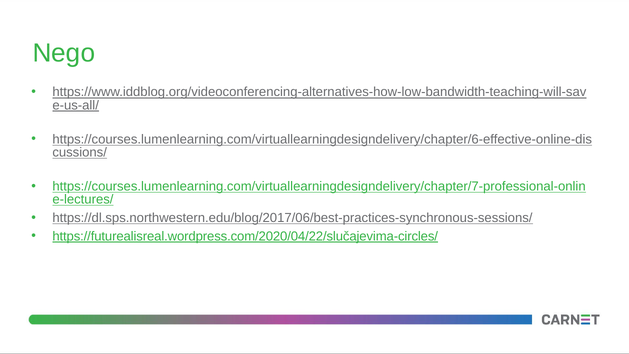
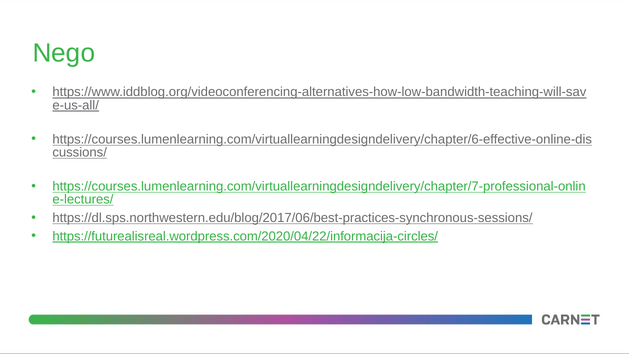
https://futurealisreal.wordpress.com/2020/04/22/slučajevima-circles/: https://futurealisreal.wordpress.com/2020/04/22/slučajevima-circles/ -> https://futurealisreal.wordpress.com/2020/04/22/informacija-circles/ (245, 236)
